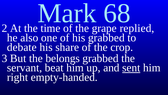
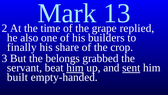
68: 68 -> 13 (117, 13)
his grabbed: grabbed -> builders (106, 38)
debate: debate -> finally (22, 47)
him underline: none -> present (75, 67)
right: right -> built (17, 77)
